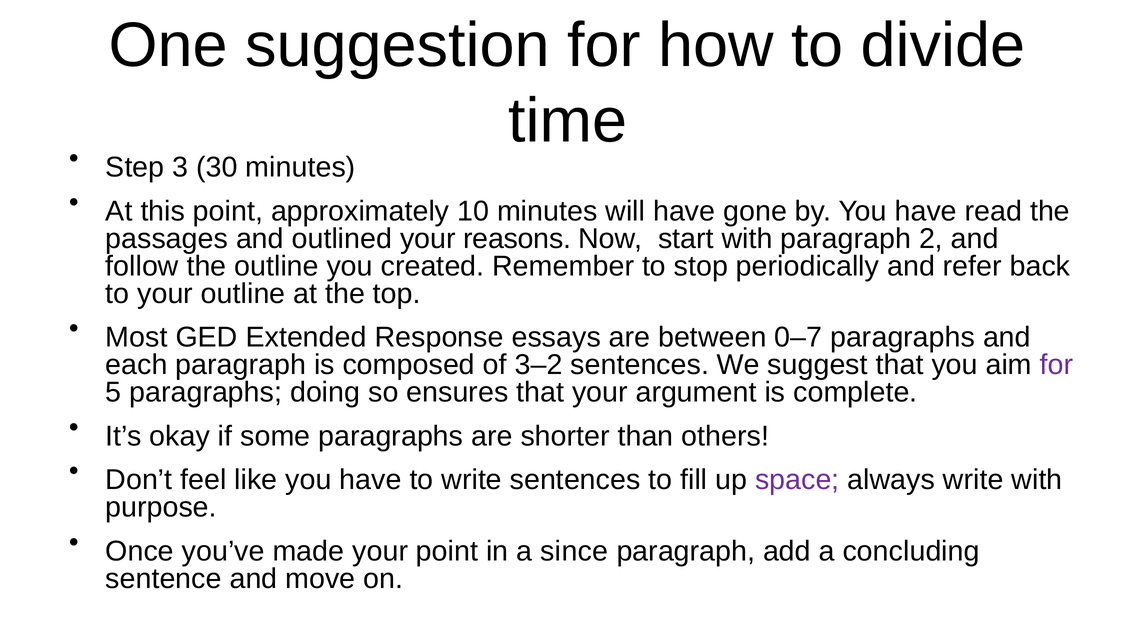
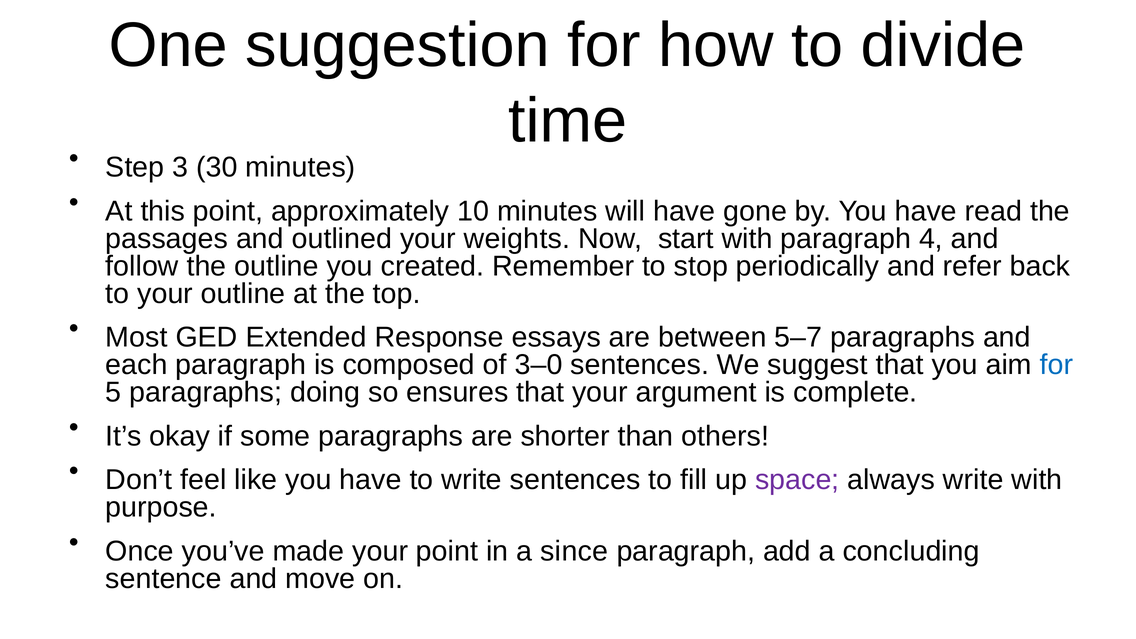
reasons: reasons -> weights (517, 239)
2: 2 -> 4 (931, 239)
0–7: 0–7 -> 5–7 (798, 338)
3–2: 3–2 -> 3–0 (539, 365)
for colour: purple -> blue (1056, 365)
